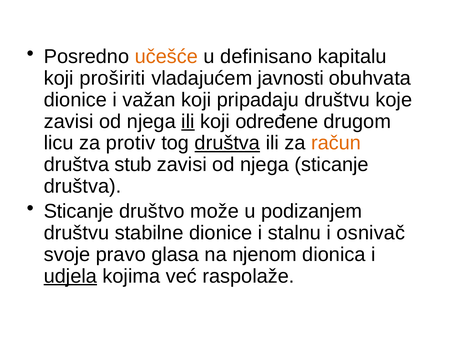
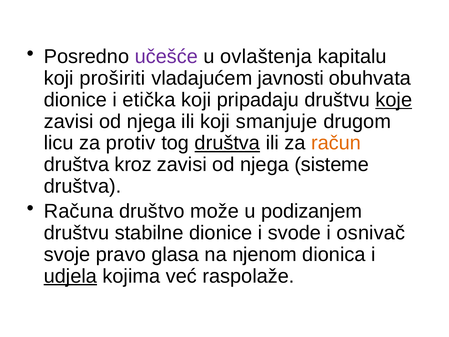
učešće colour: orange -> purple (166, 57)
definisano: definisano -> ovlaštenja (266, 57)
važan: važan -> etička (149, 100)
koje underline: none -> present (394, 100)
ili underline: present -> none (188, 121)
određene: određene -> smanjuje (277, 121)
stub: stub -> kroz (133, 165)
njega sticanje: sticanje -> sisteme (332, 165)
Sticanje: Sticanje -> Računa (79, 211)
stalnu: stalnu -> svode (294, 233)
